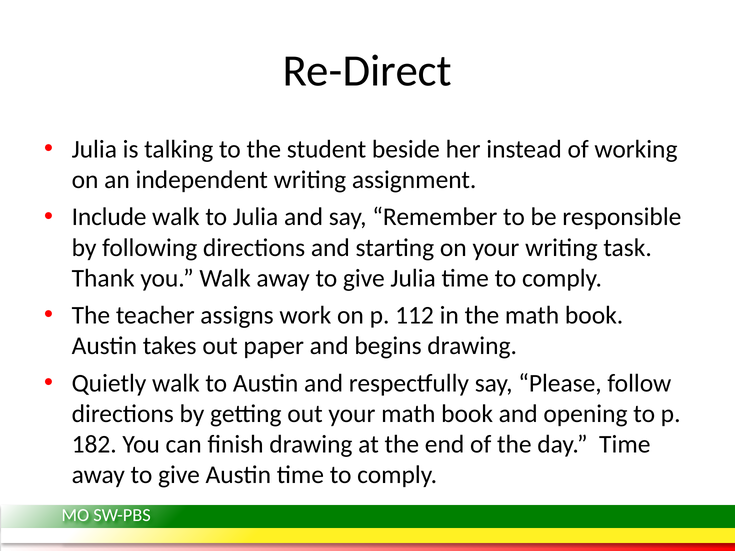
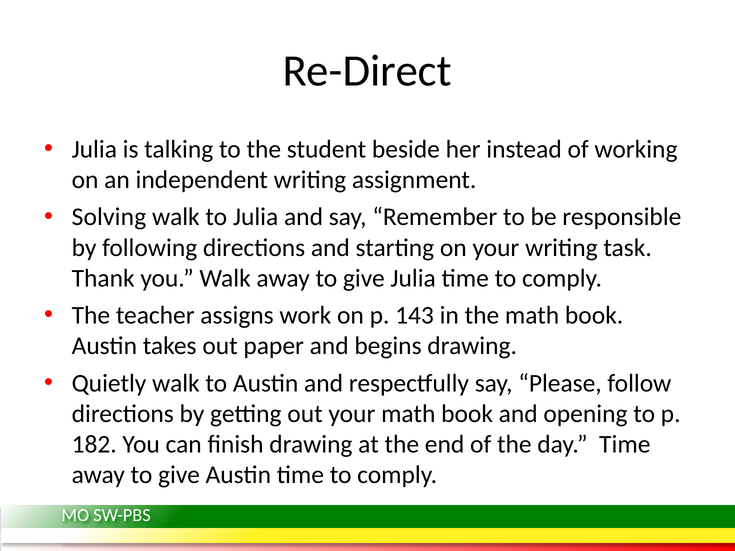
Include: Include -> Solving (109, 217)
112: 112 -> 143 (415, 316)
